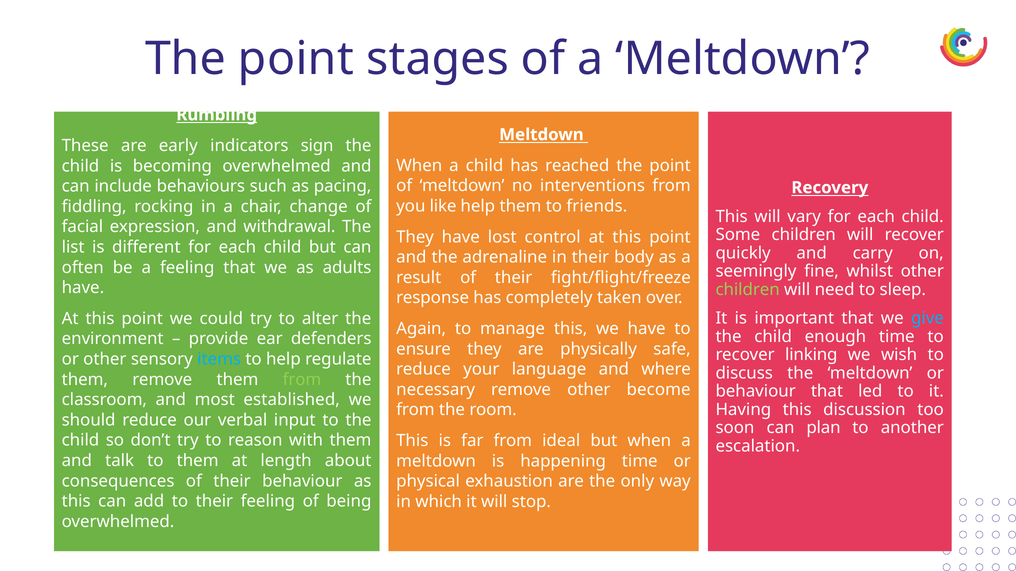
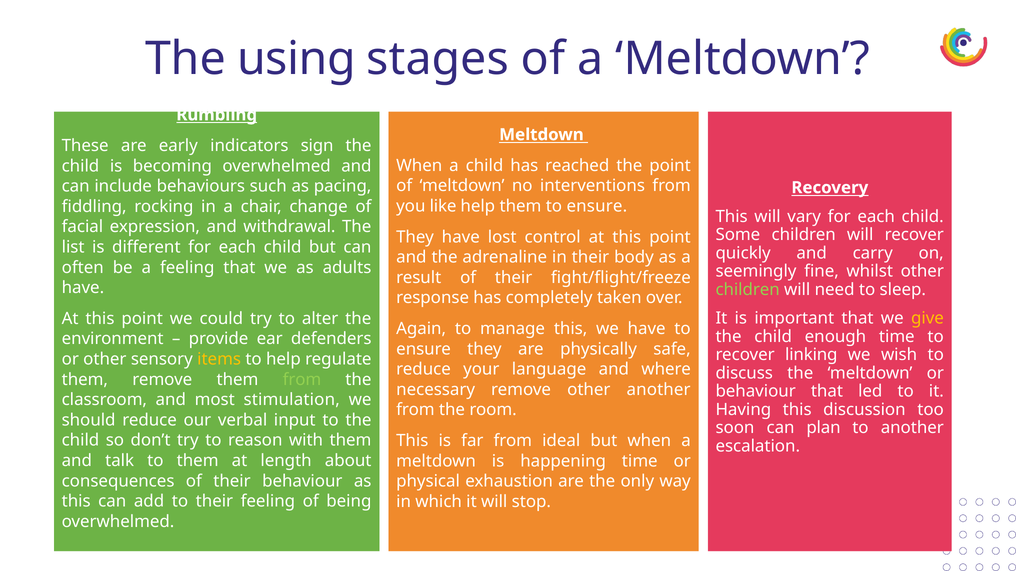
point: point -> using (296, 59)
them to friends: friends -> ensure (597, 206)
give colour: light blue -> yellow (927, 319)
items colour: light blue -> yellow (219, 359)
other become: become -> another (659, 390)
established: established -> stimulation (292, 400)
